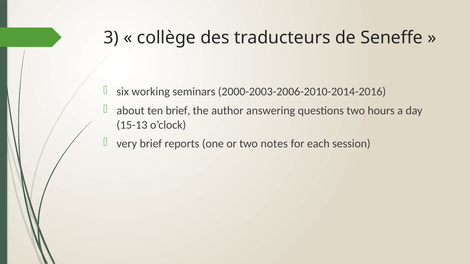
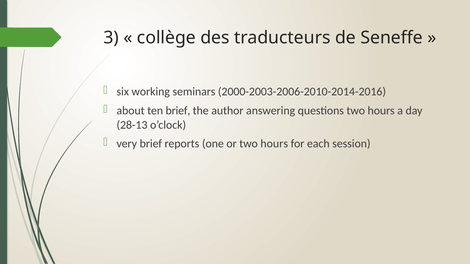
15-13: 15-13 -> 28-13 (132, 125)
or two notes: notes -> hours (274, 144)
